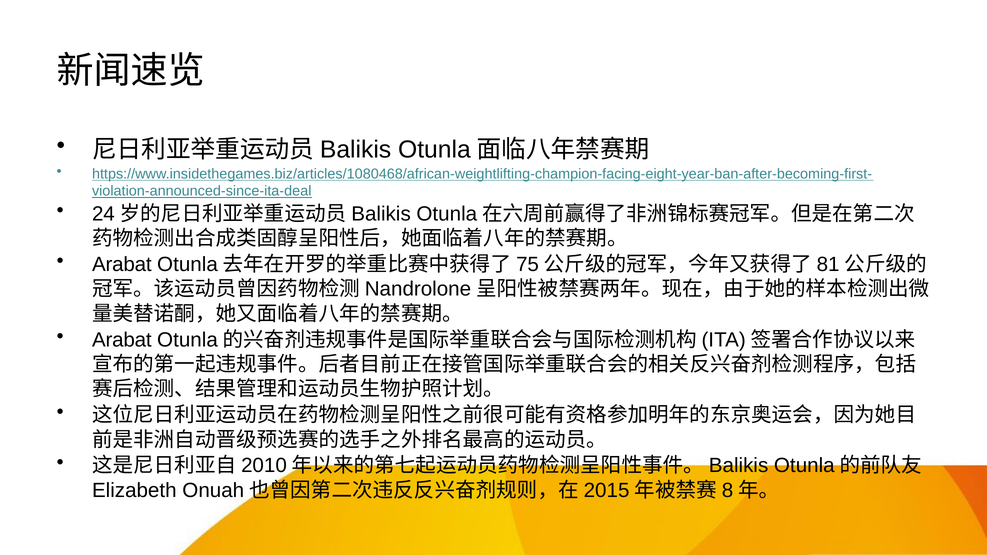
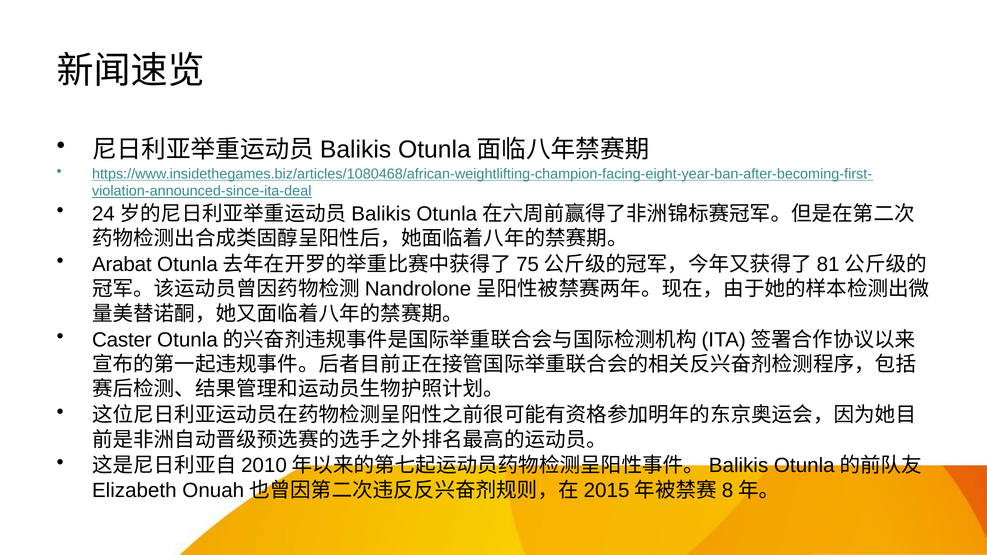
Arabat: Arabat -> Caster (122, 340)
